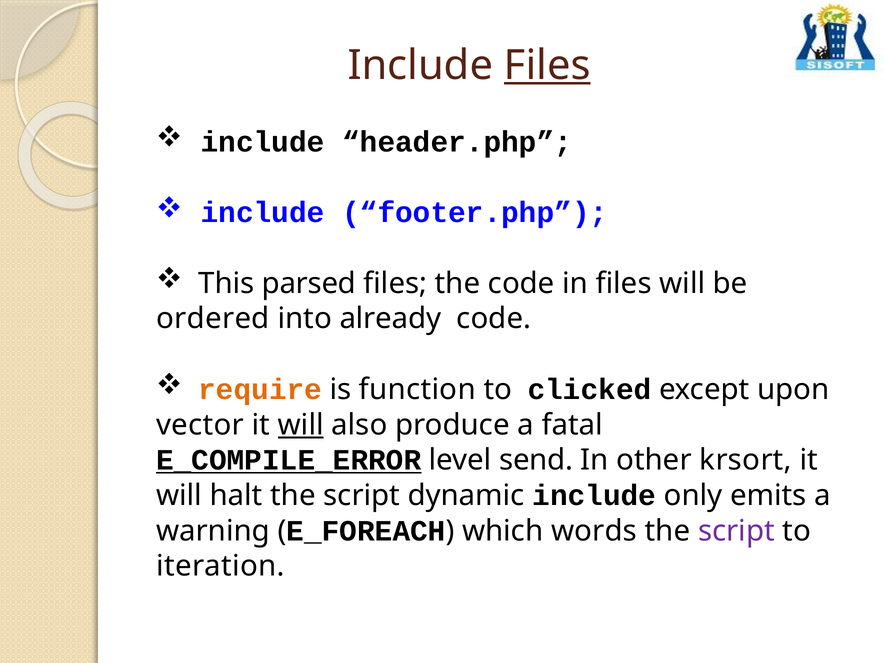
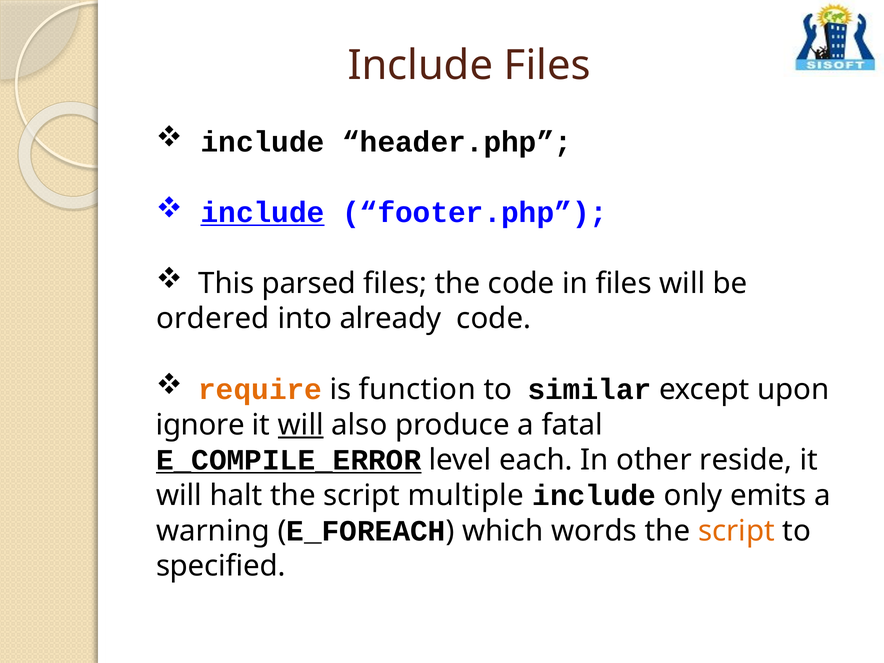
Files underline: present -> none (547, 66)
include underline: none -> present (263, 213)
clicked: clicked -> similar (589, 389)
vector: vector -> ignore (200, 425)
send: send -> each (536, 460)
krsort: krsort -> reside (746, 460)
dynamic: dynamic -> multiple (466, 496)
script colour: purple -> orange (736, 531)
iteration: iteration -> specified (221, 566)
